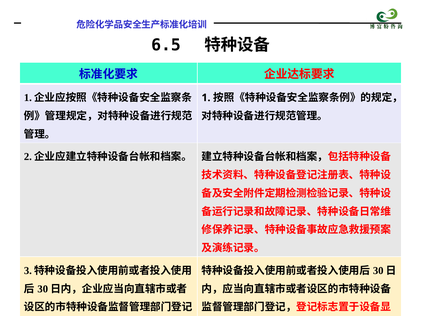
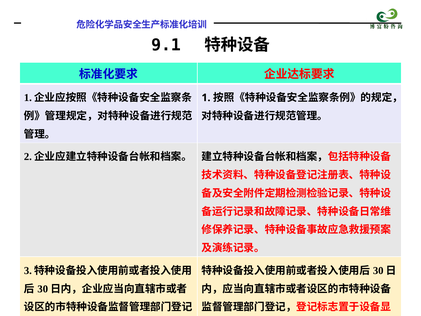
6.5: 6.5 -> 9.1 (166, 45)
